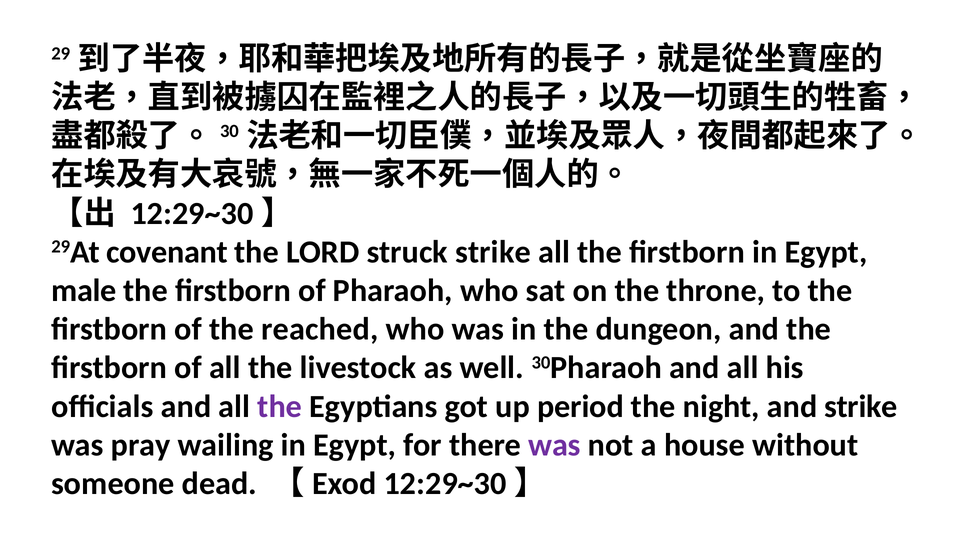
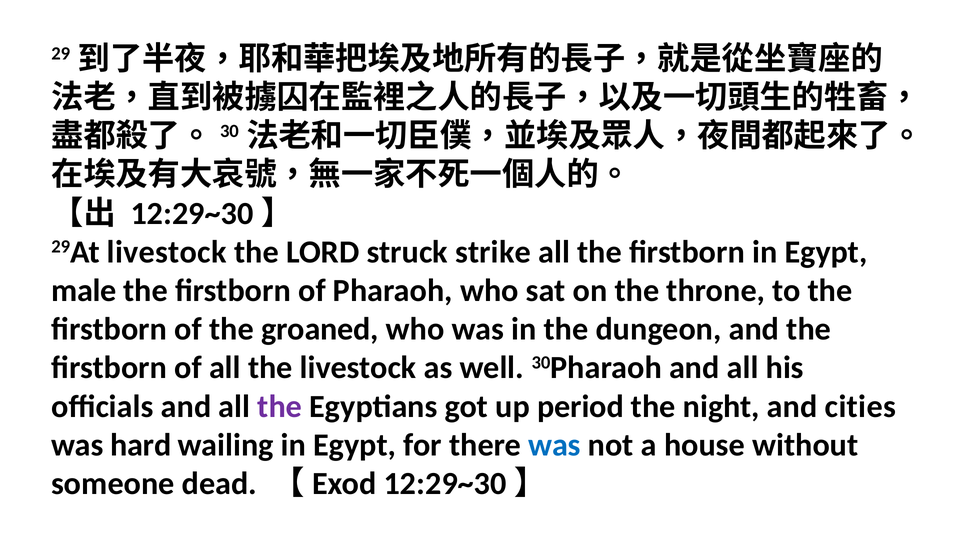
29At covenant: covenant -> livestock (167, 252)
reached: reached -> groaned (320, 329)
and strike: strike -> cities (860, 407)
pray: pray -> hard (141, 445)
was colour: purple -> blue (555, 445)
